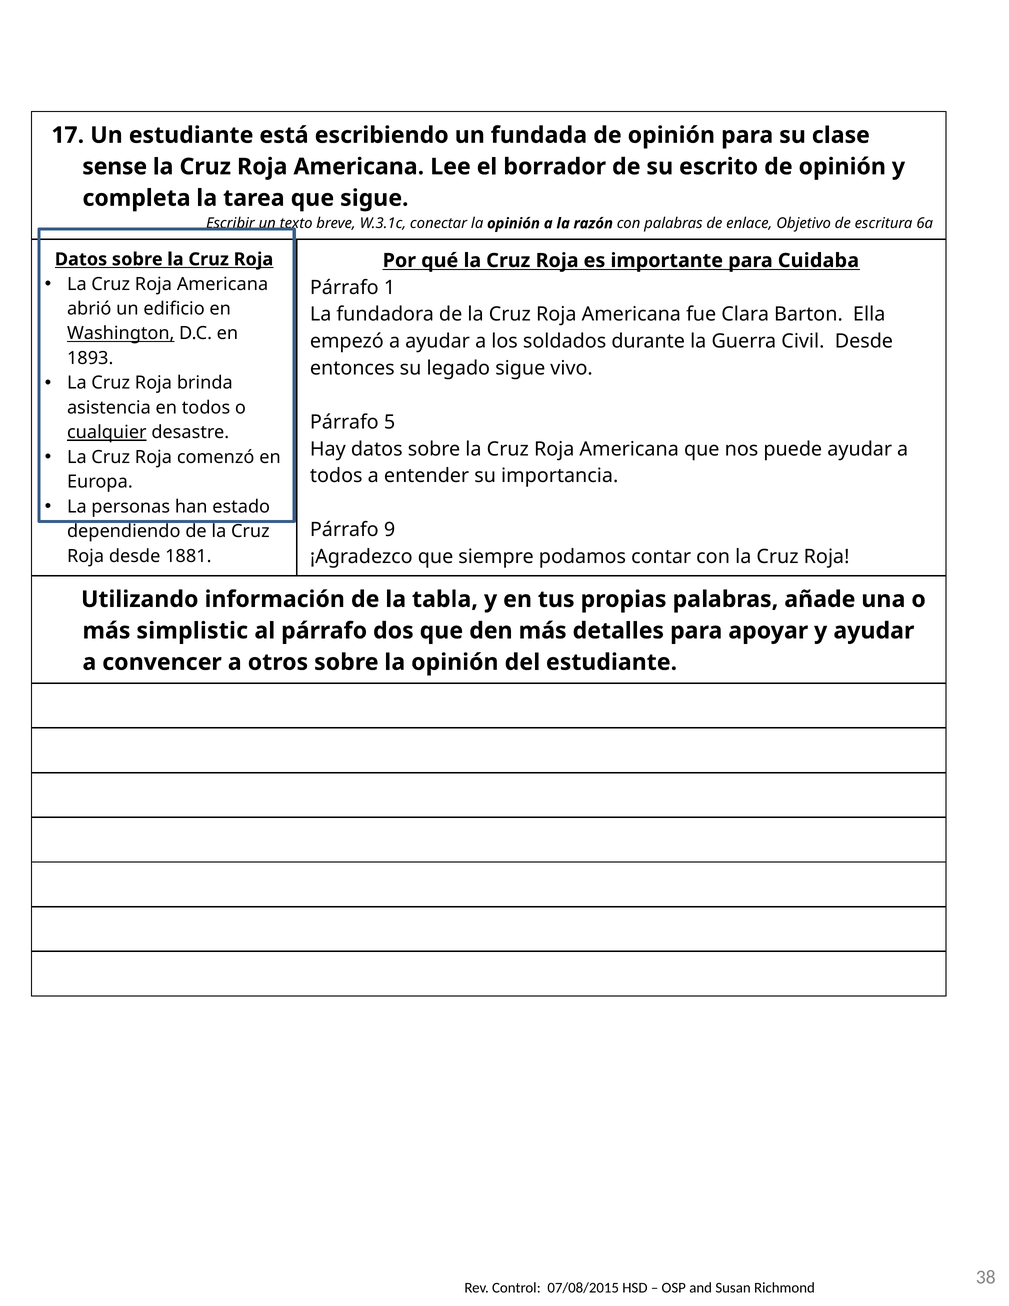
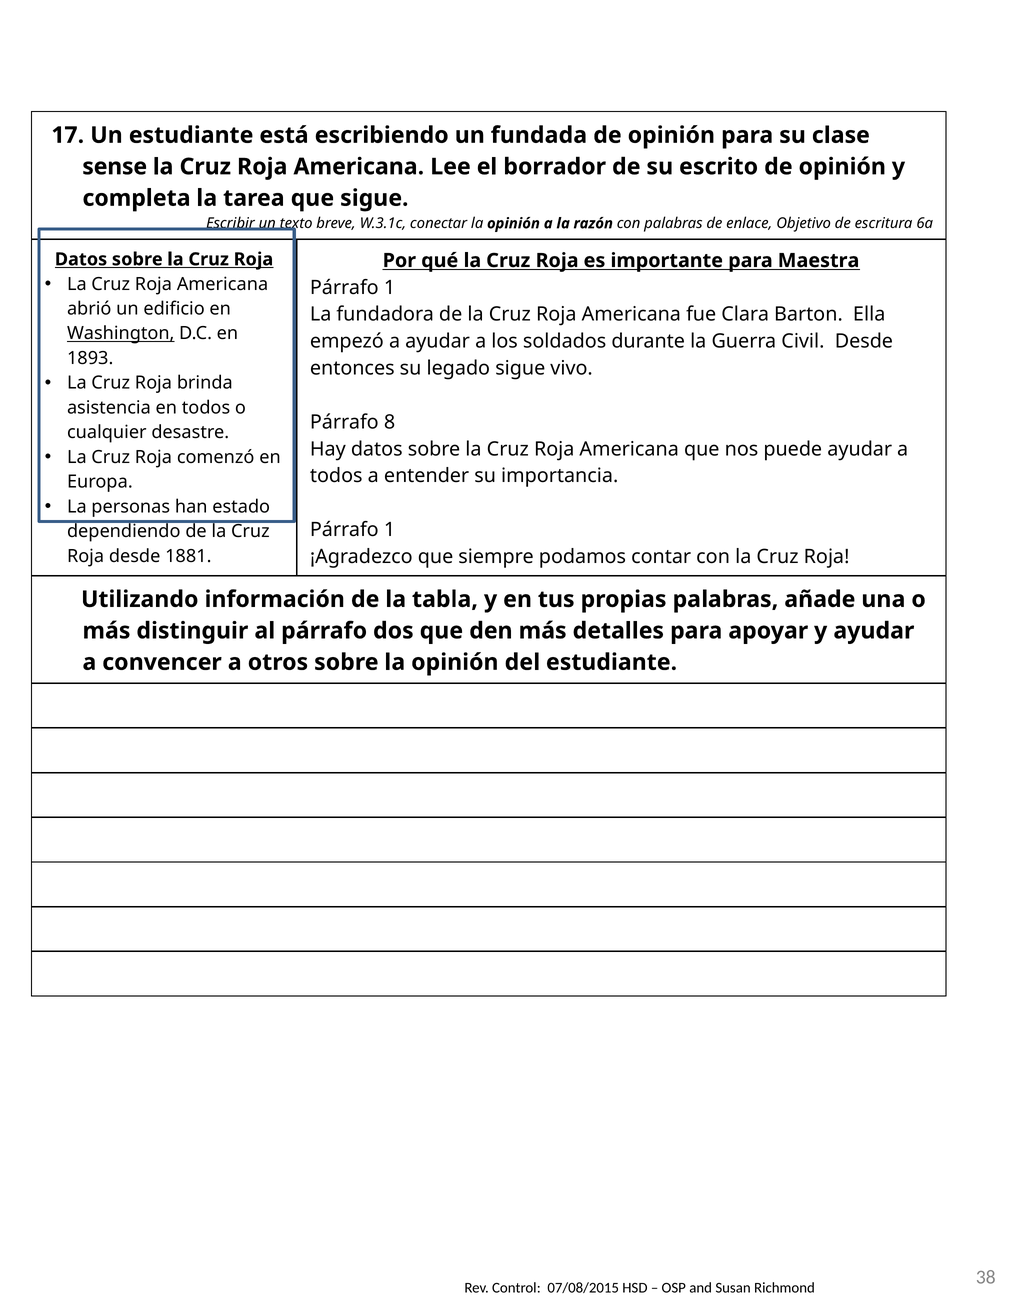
Cuidaba: Cuidaba -> Maestra (819, 261)
5: 5 -> 8 (390, 422)
cualquier underline: present -> none (107, 432)
9: 9 -> 1 (390, 530)
simplistic: simplistic -> distinguir (192, 631)
